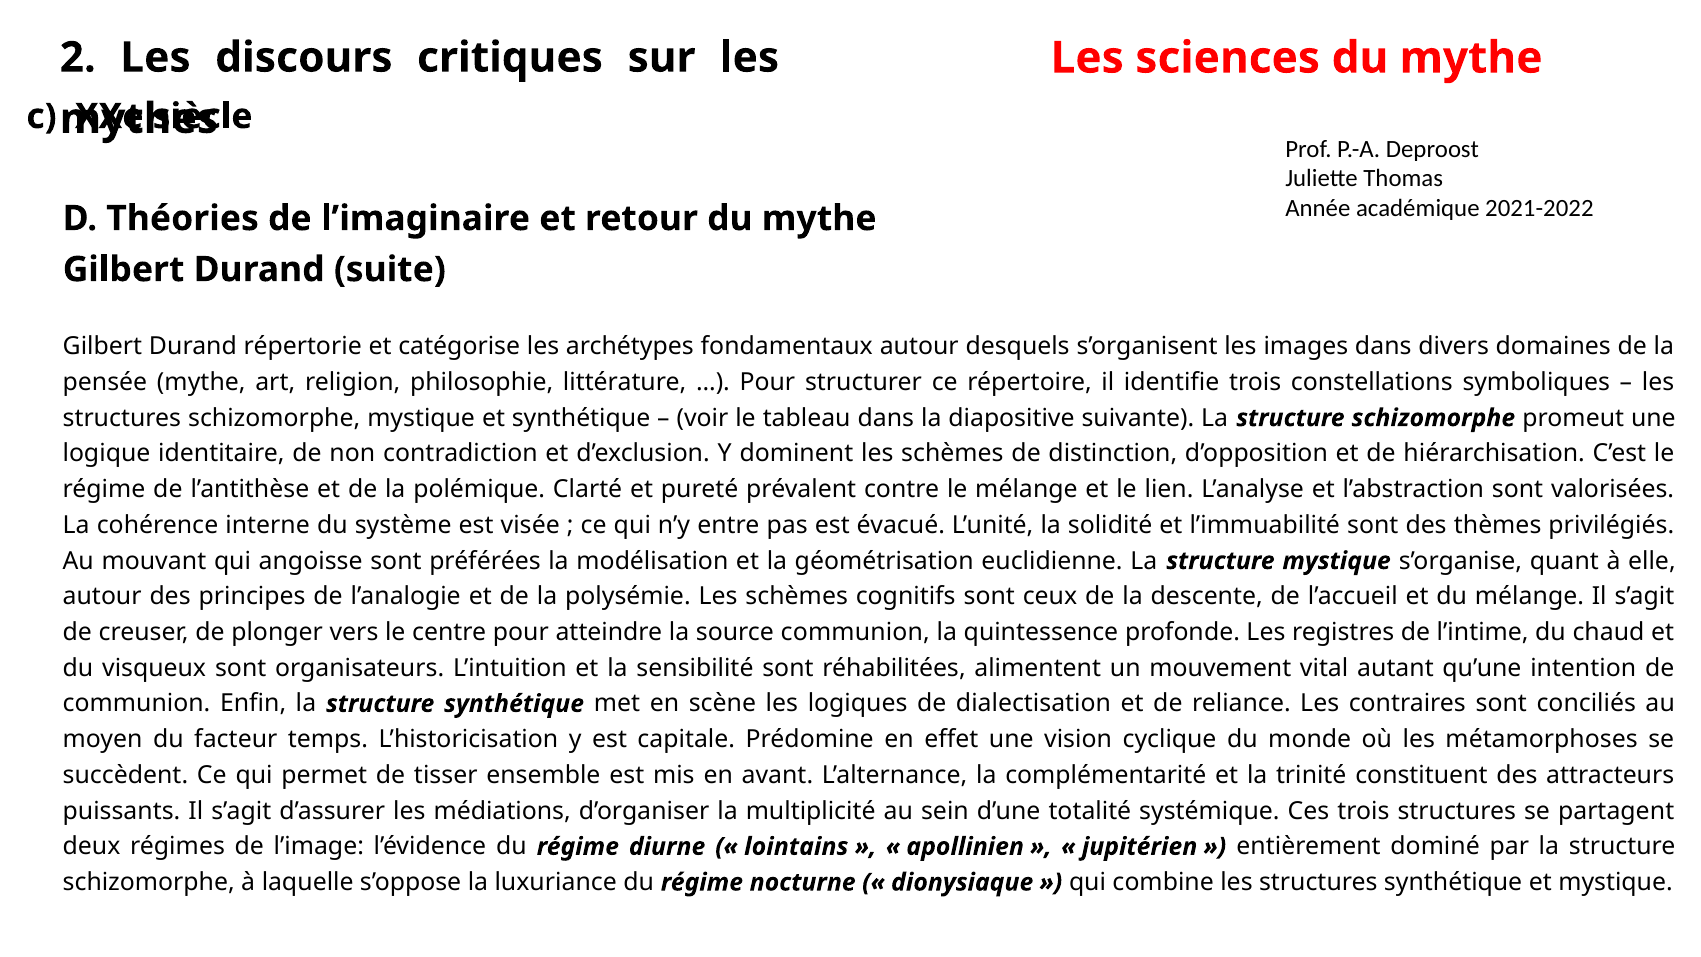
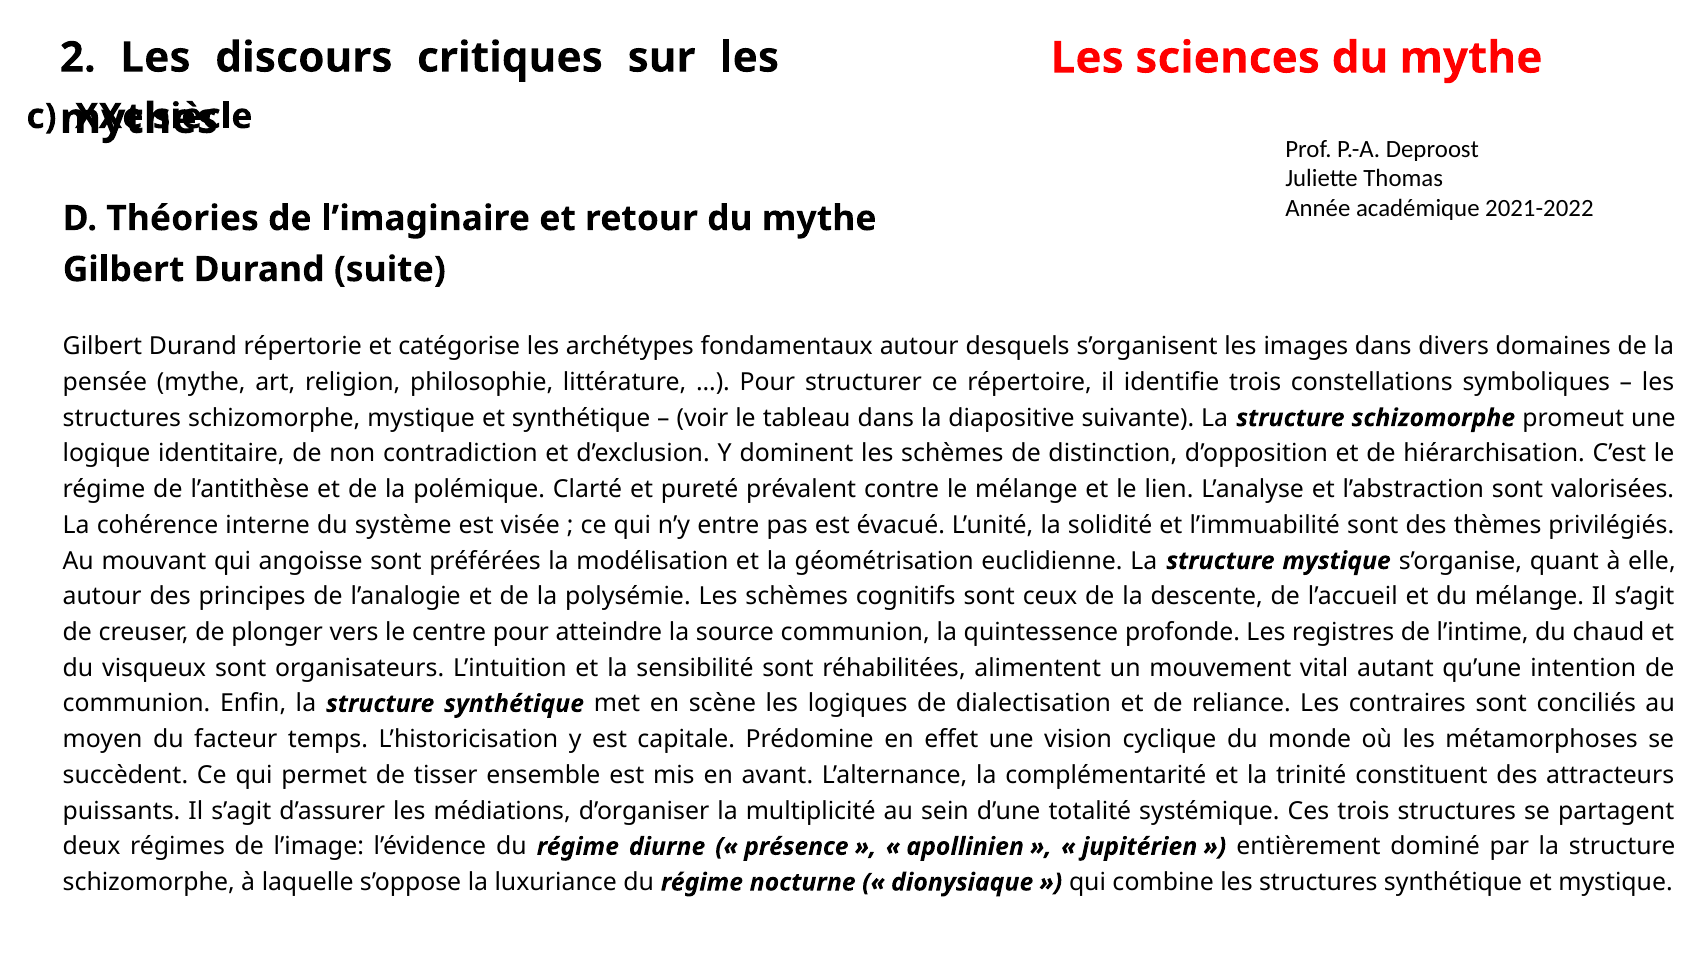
lointains: lointains -> présence (796, 846)
